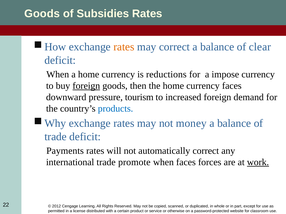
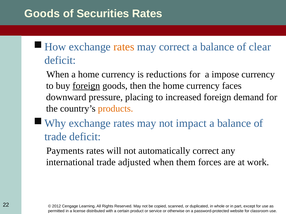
Subsidies: Subsidies -> Securities (103, 14)
tourism: tourism -> placing (139, 97)
products colour: blue -> orange (116, 109)
money: money -> impact (191, 124)
promote: promote -> adjusted (134, 163)
when faces: faces -> them (186, 163)
work underline: present -> none (258, 163)
